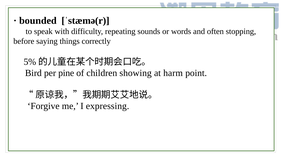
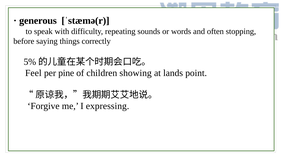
bounded: bounded -> generous (38, 21)
Bird: Bird -> Feel (33, 73)
harm: harm -> lands (173, 73)
